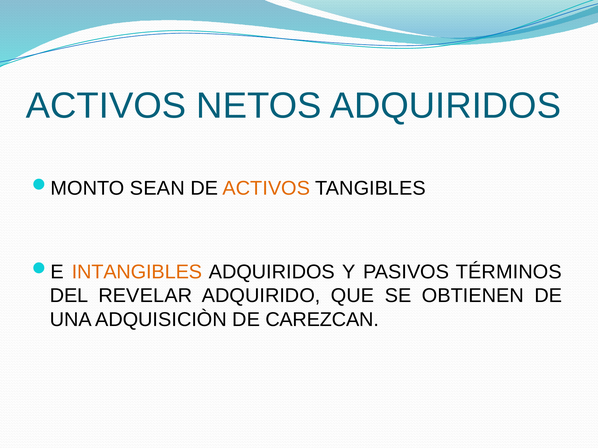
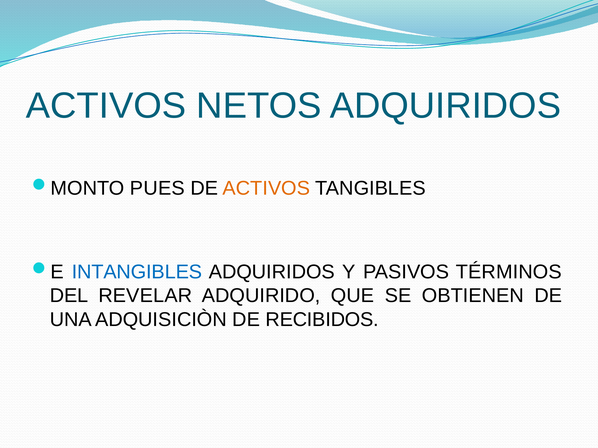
SEAN: SEAN -> PUES (157, 188)
INTANGIBLES colour: orange -> blue (137, 272)
CAREZCAN: CAREZCAN -> RECIBIDOS (322, 320)
